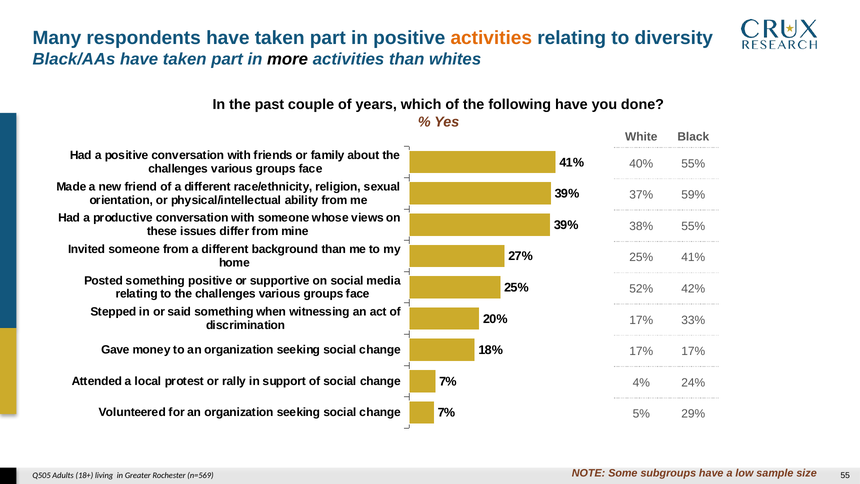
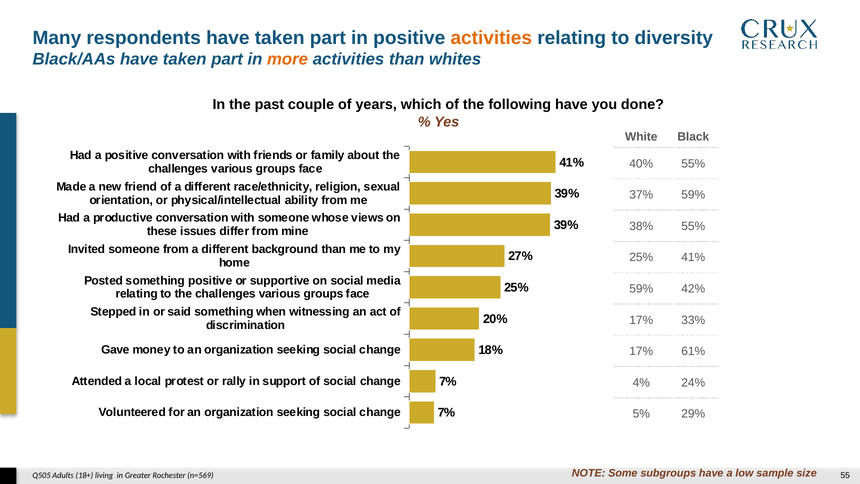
more colour: black -> orange (288, 59)
52%: 52% -> 59% (641, 289)
17% 17%: 17% -> 61% (693, 351)
